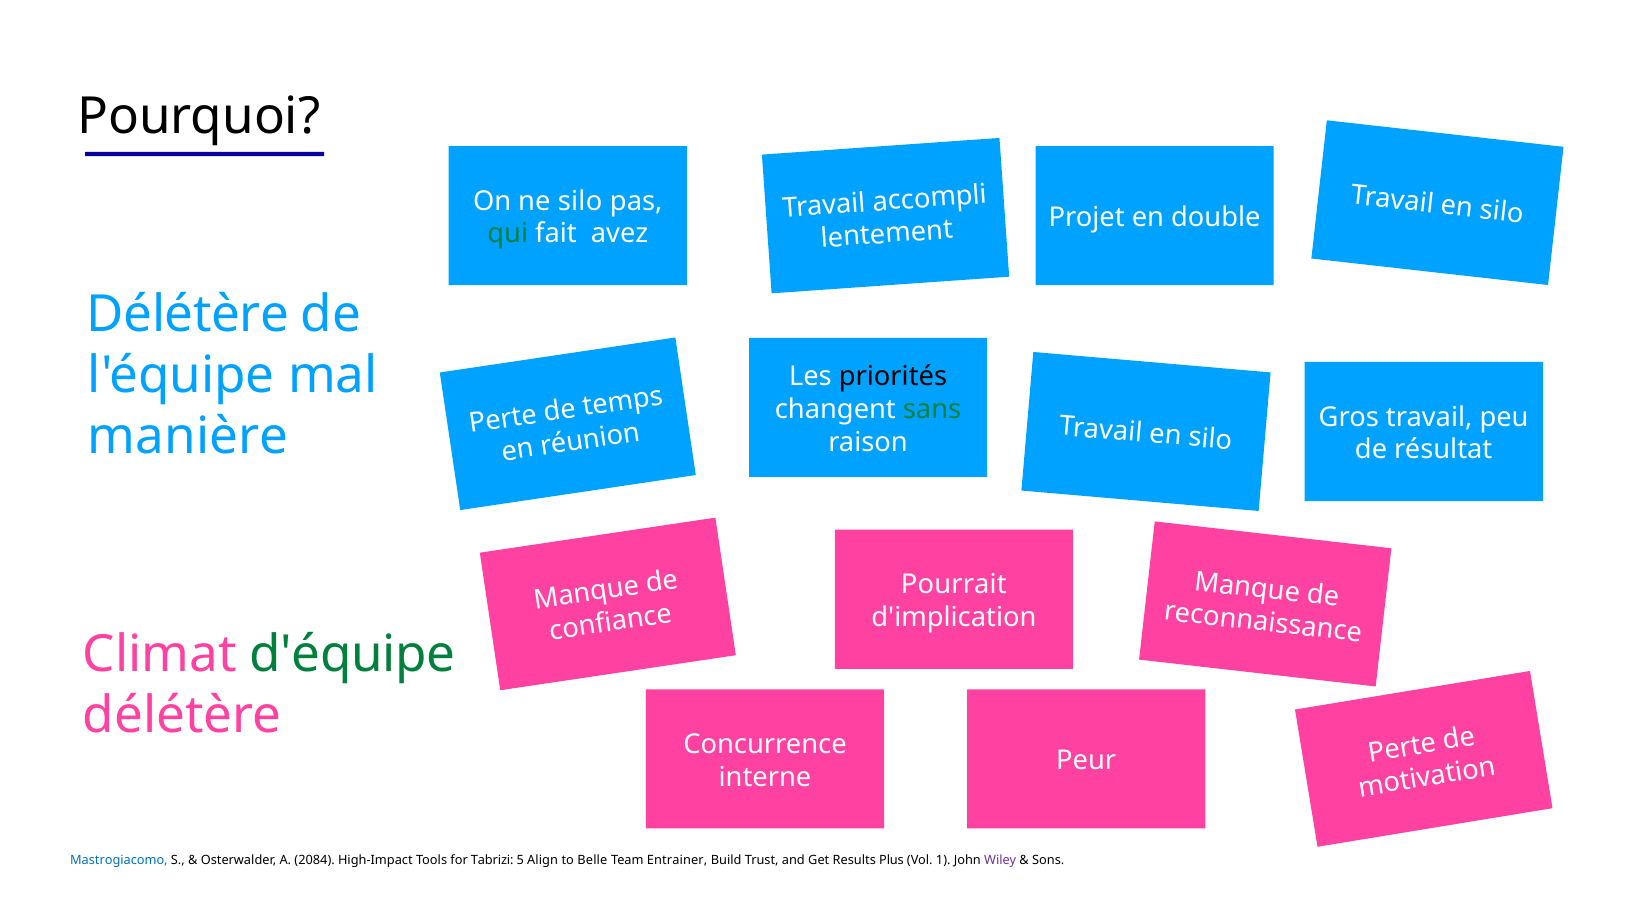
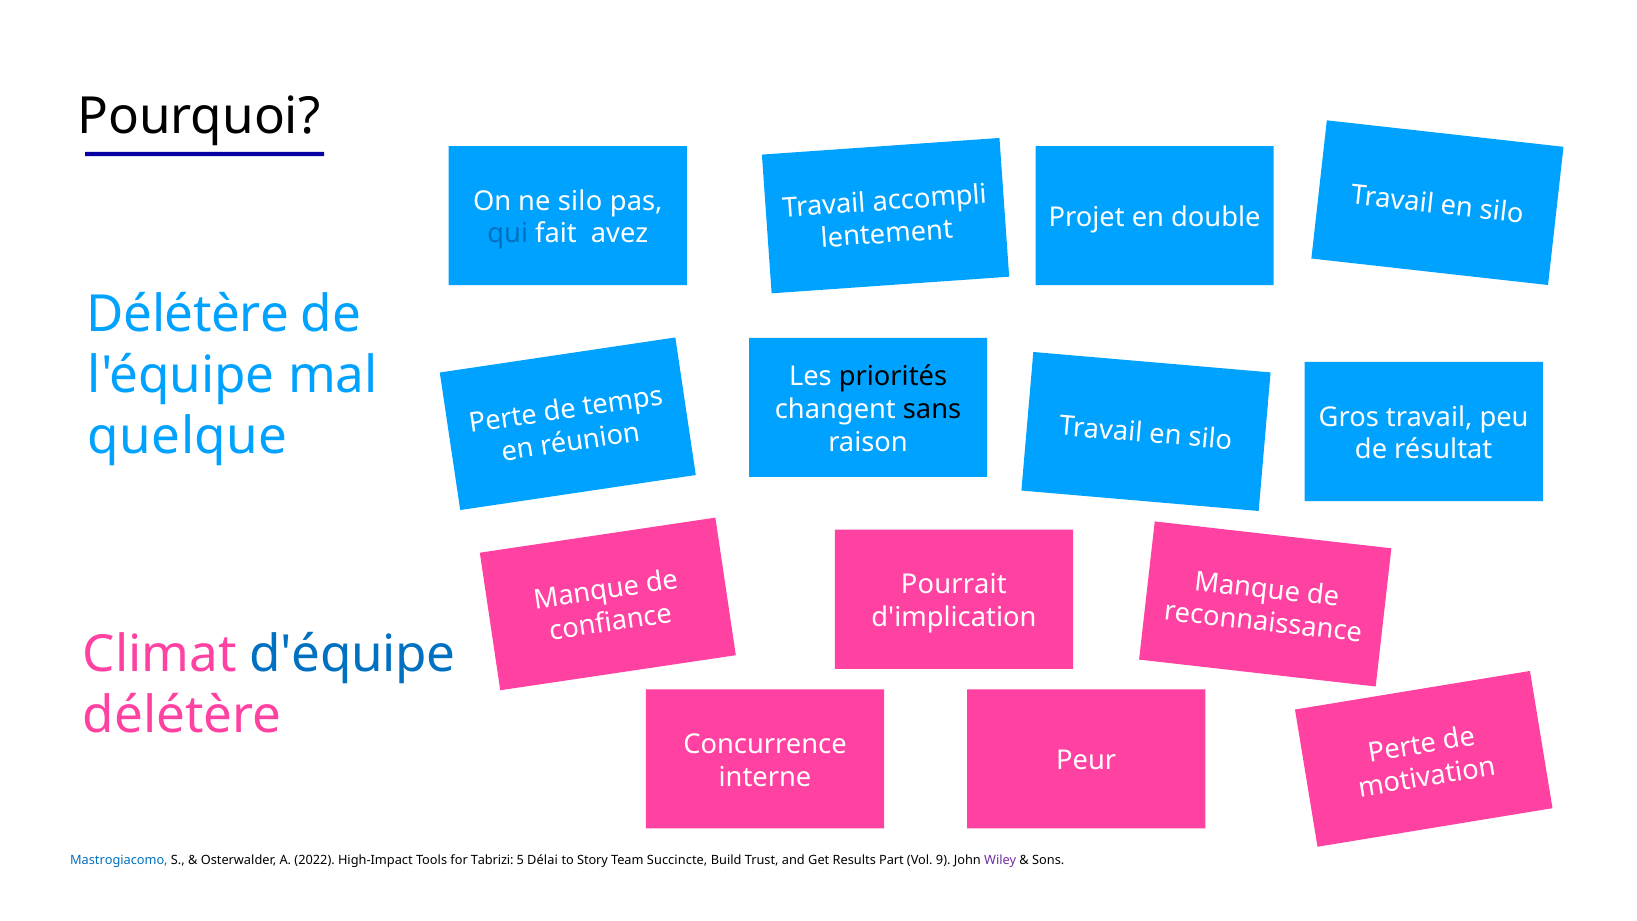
qui colour: green -> blue (508, 234)
sans colour: green -> black (932, 409)
manière: manière -> quelque (188, 437)
d'équipe colour: green -> blue (353, 654)
2084: 2084 -> 2022 (315, 860)
Align: Align -> Délai (543, 860)
Belle: Belle -> Story (593, 860)
Entrainer: Entrainer -> Succincte (677, 860)
Plus: Plus -> Part (891, 860)
1: 1 -> 9 (943, 860)
